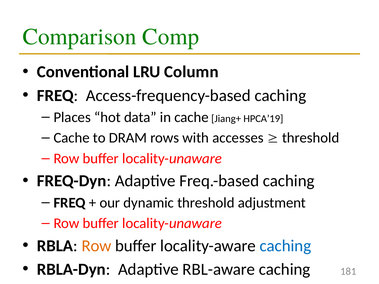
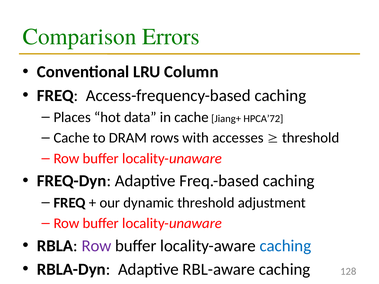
Comp: Comp -> Errors (171, 37)
HPCA’19: HPCA’19 -> HPCA’72 (263, 119)
Row colour: orange -> purple (96, 246)
181: 181 -> 128 (348, 272)
